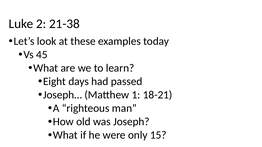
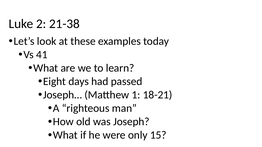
45: 45 -> 41 (42, 55)
